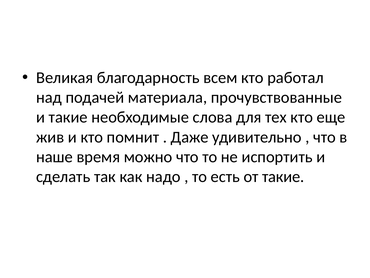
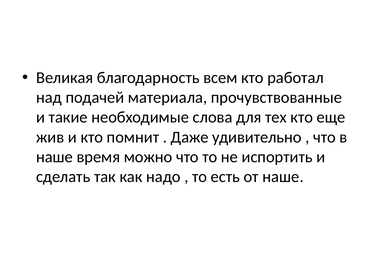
от такие: такие -> наше (283, 176)
